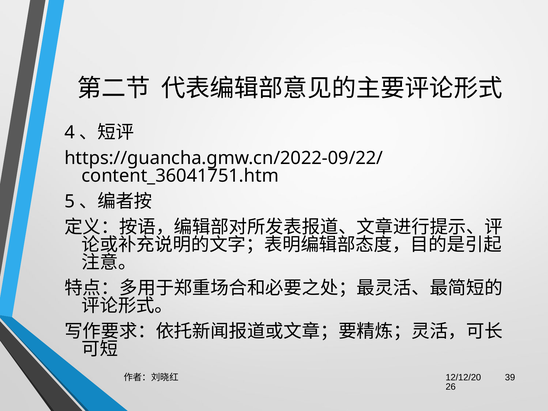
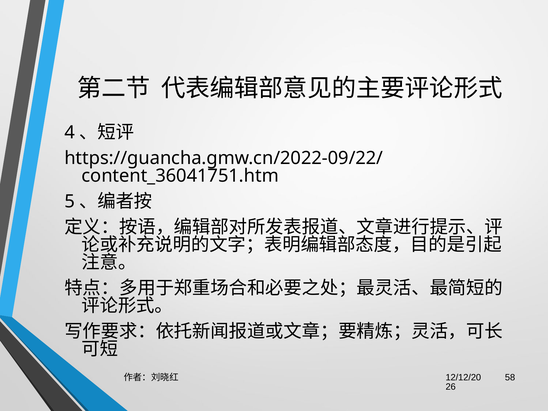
39: 39 -> 58 (510, 378)
